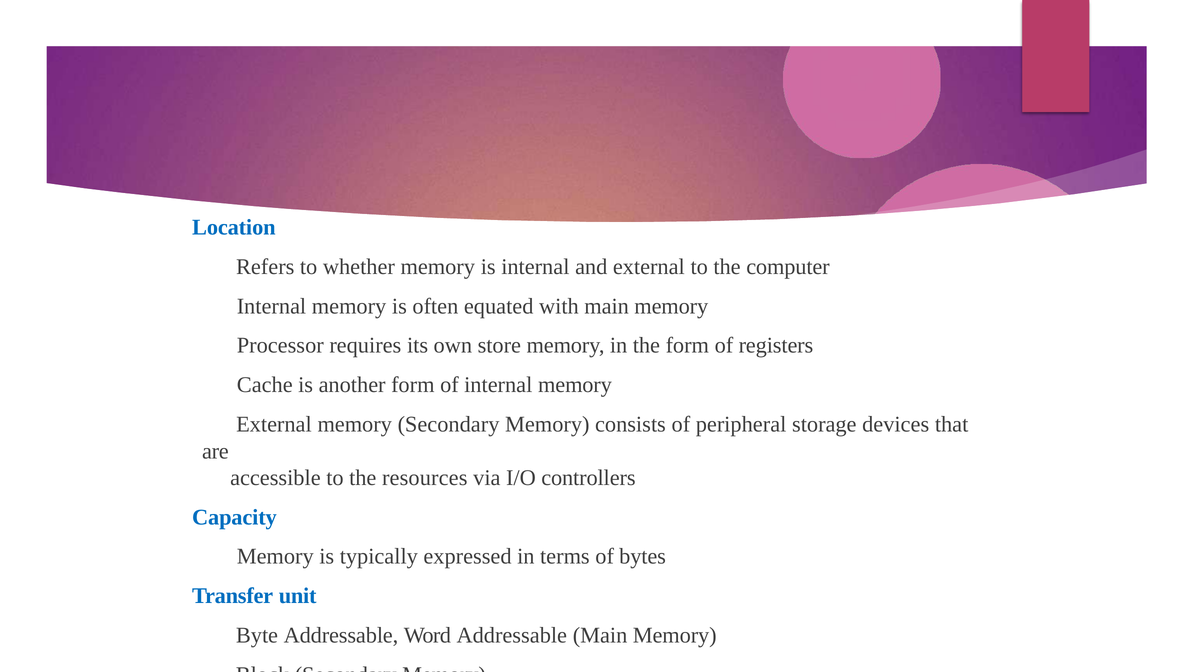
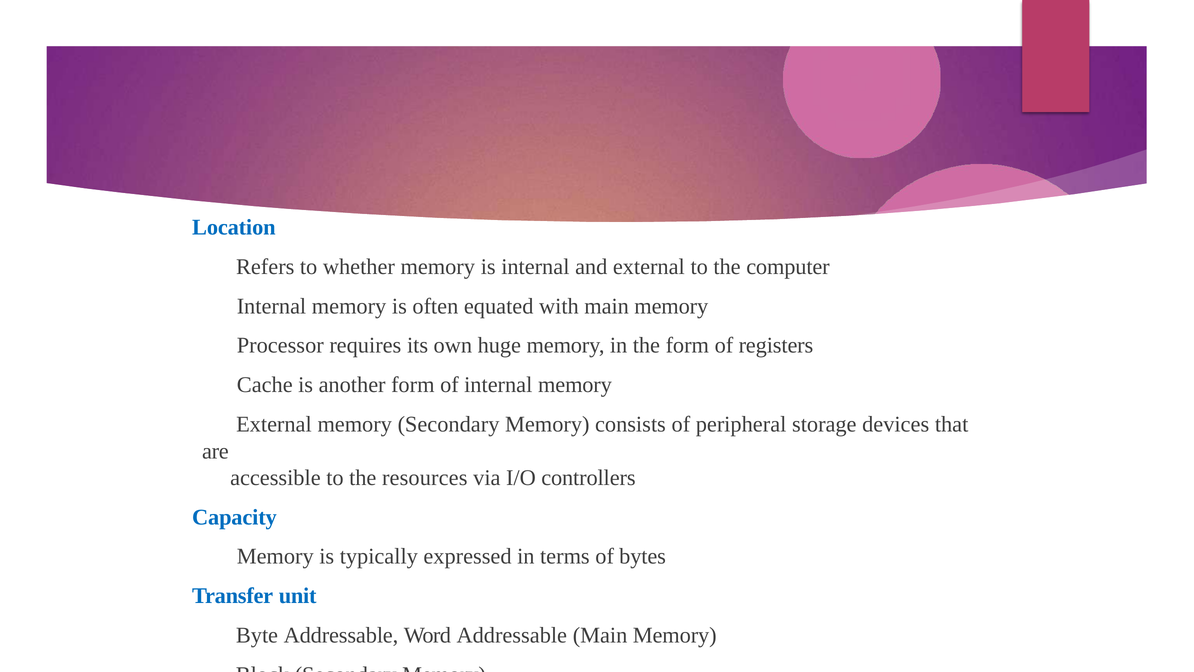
store: store -> huge (499, 345)
